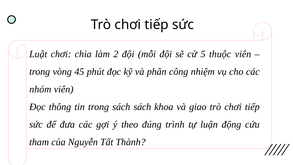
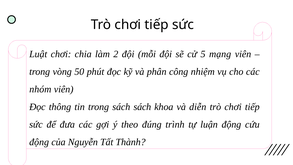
thuộc: thuộc -> mạng (220, 54)
45: 45 -> 50 (79, 72)
giao: giao -> diễn (198, 107)
tham: tham -> động (39, 142)
